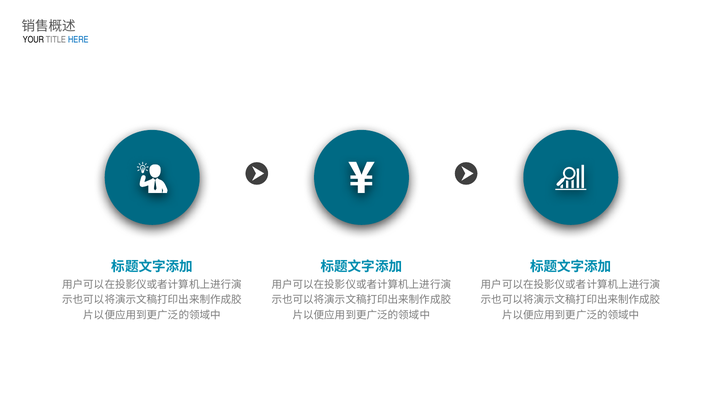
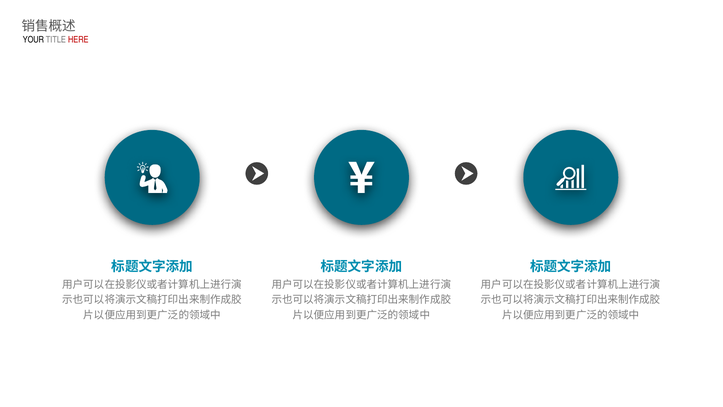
HERE colour: blue -> red (78, 40)
